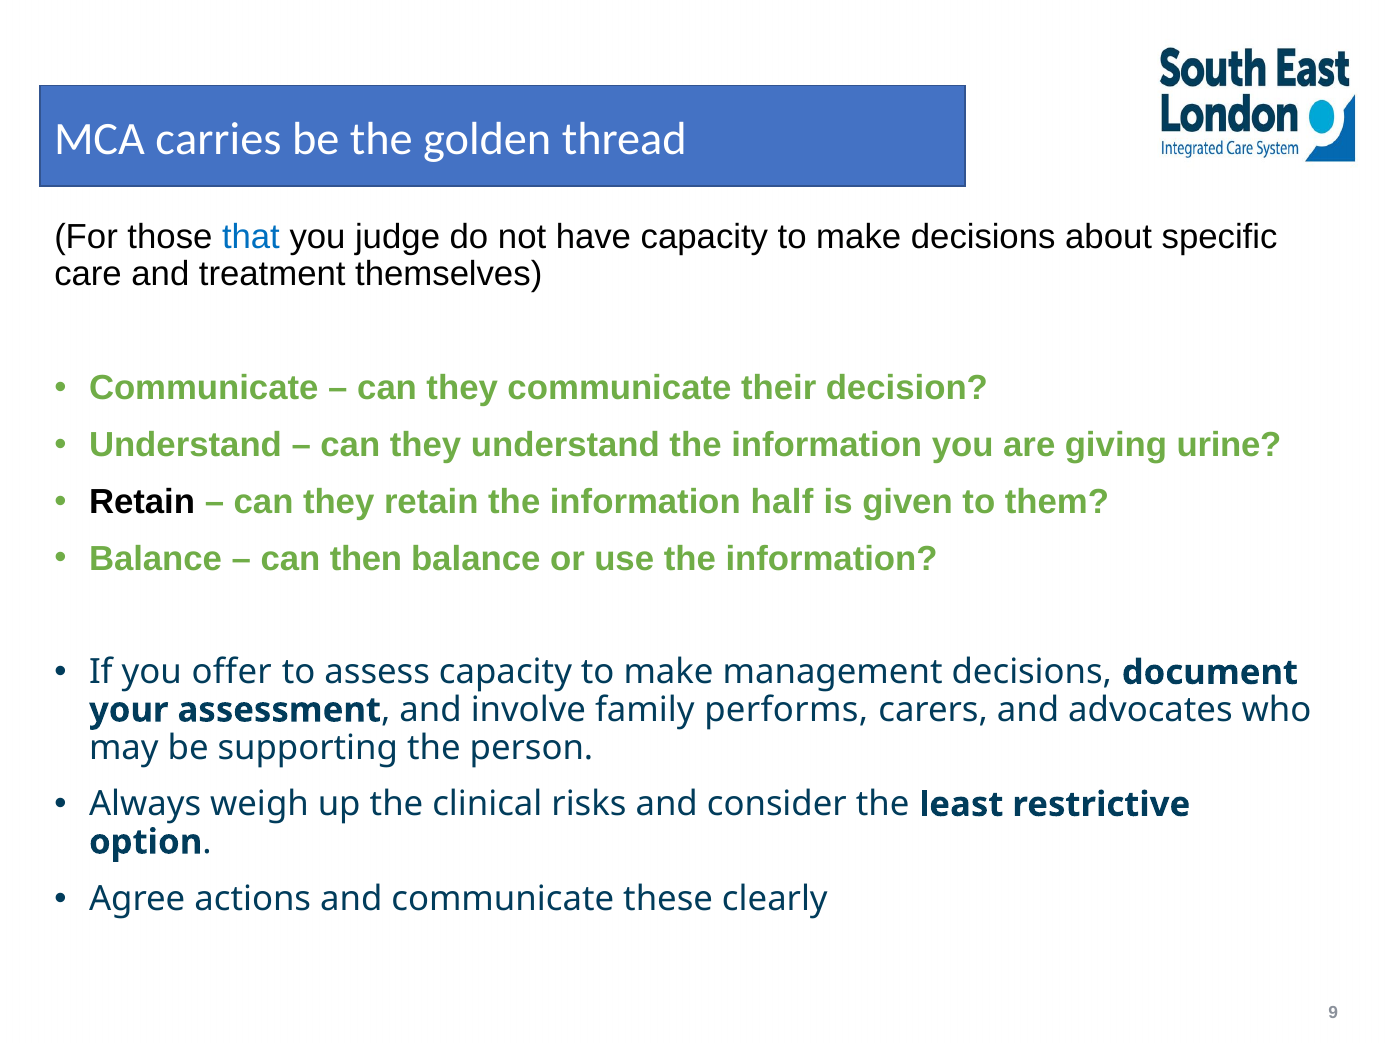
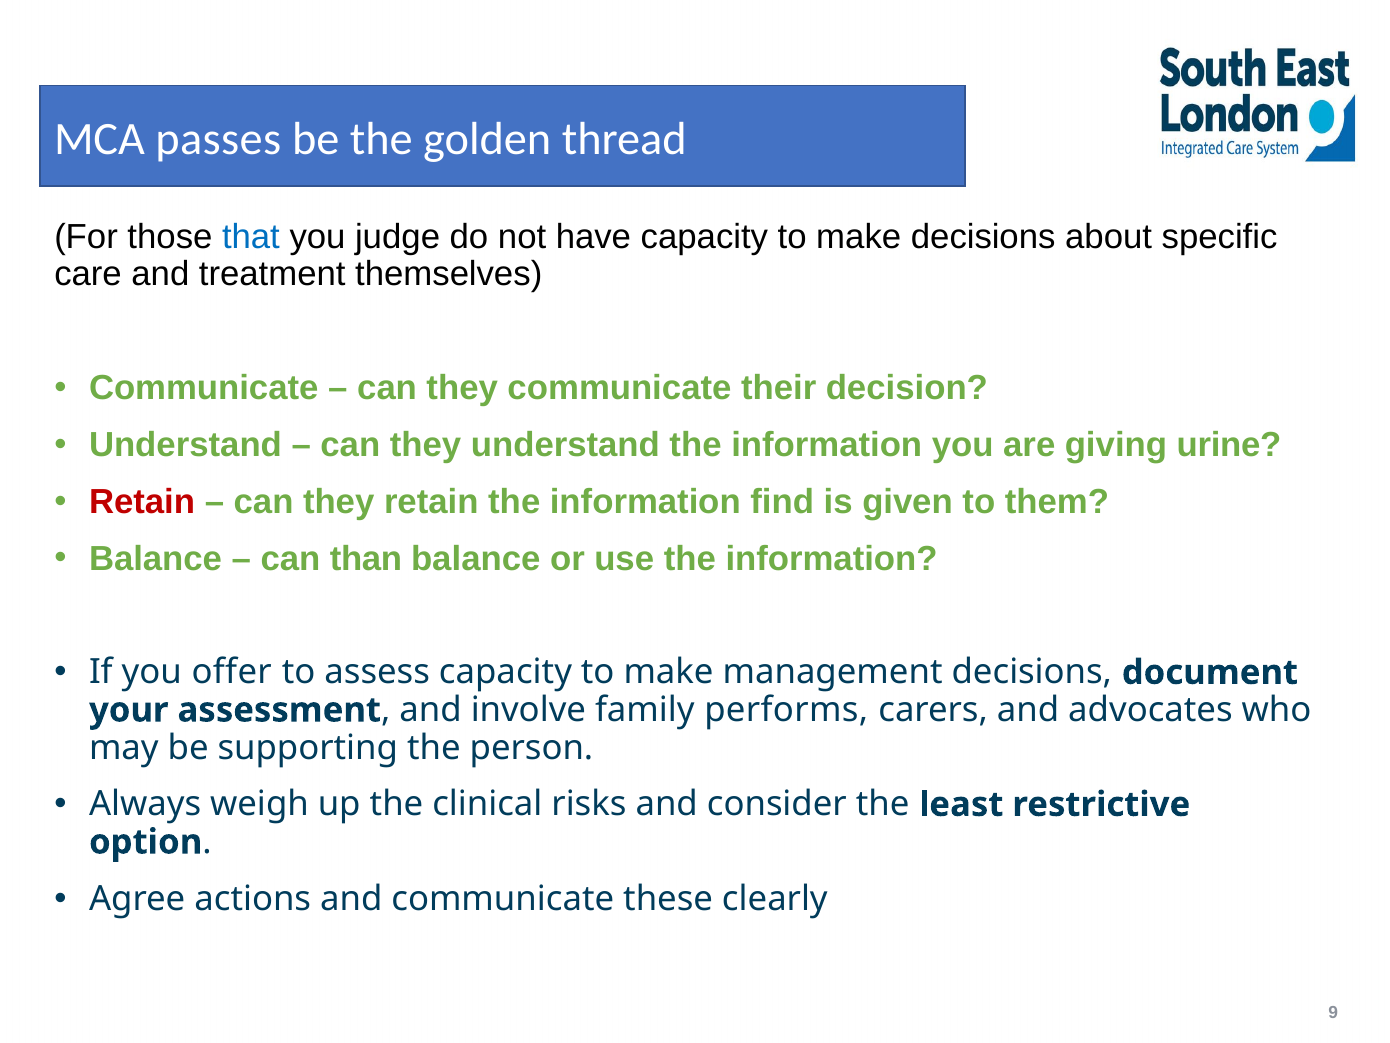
carries: carries -> passes (218, 139)
Retain colour: black -> red (142, 502)
half: half -> find (782, 502)
then: then -> than (366, 558)
